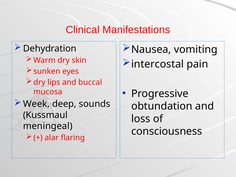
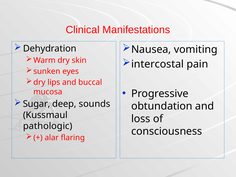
Week: Week -> Sugar (37, 104)
meningeal: meningeal -> pathologic (48, 126)
